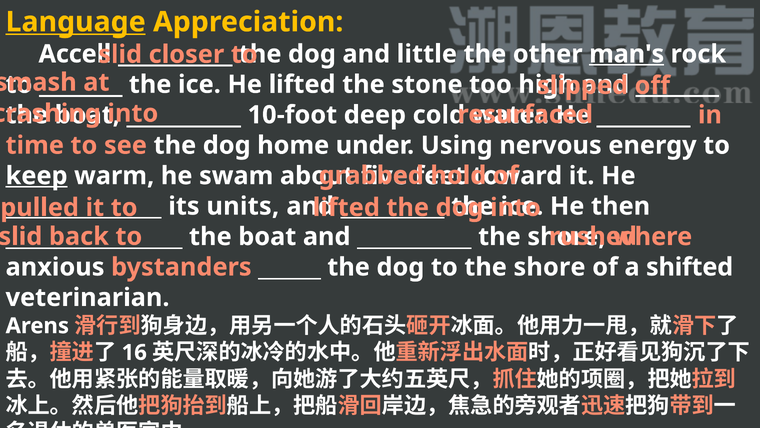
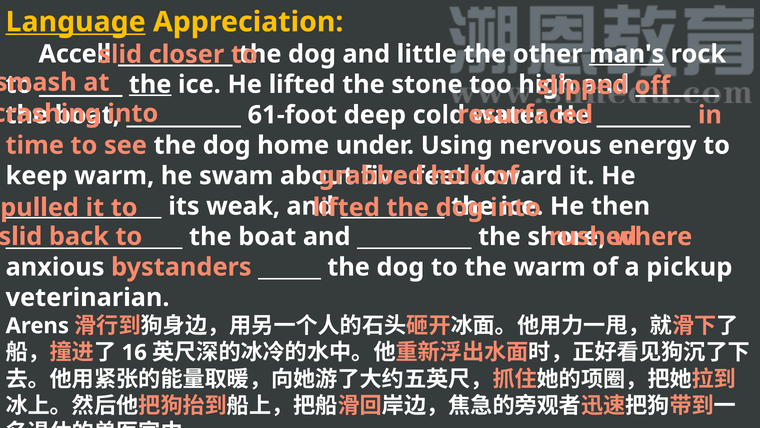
the underline: none -> present (150, 84)
10-foot: 10-foot -> 61-foot (292, 115)
keep underline: present -> none (37, 176)
units: units -> weak (243, 206)
to the shore: shore -> warm (550, 267)
shifted: shifted -> pickup (689, 267)
